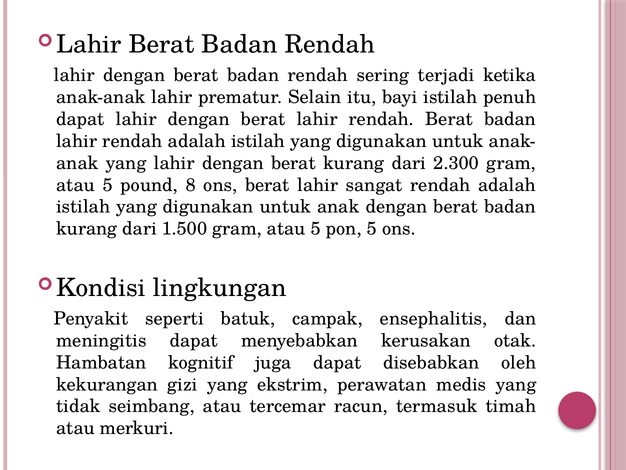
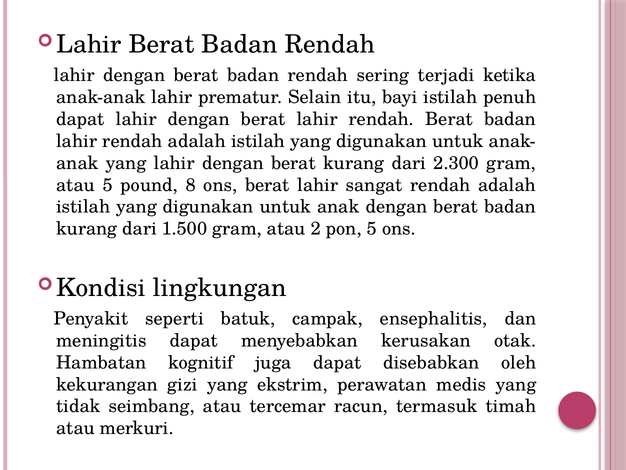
1.500 gram atau 5: 5 -> 2 (316, 229)
